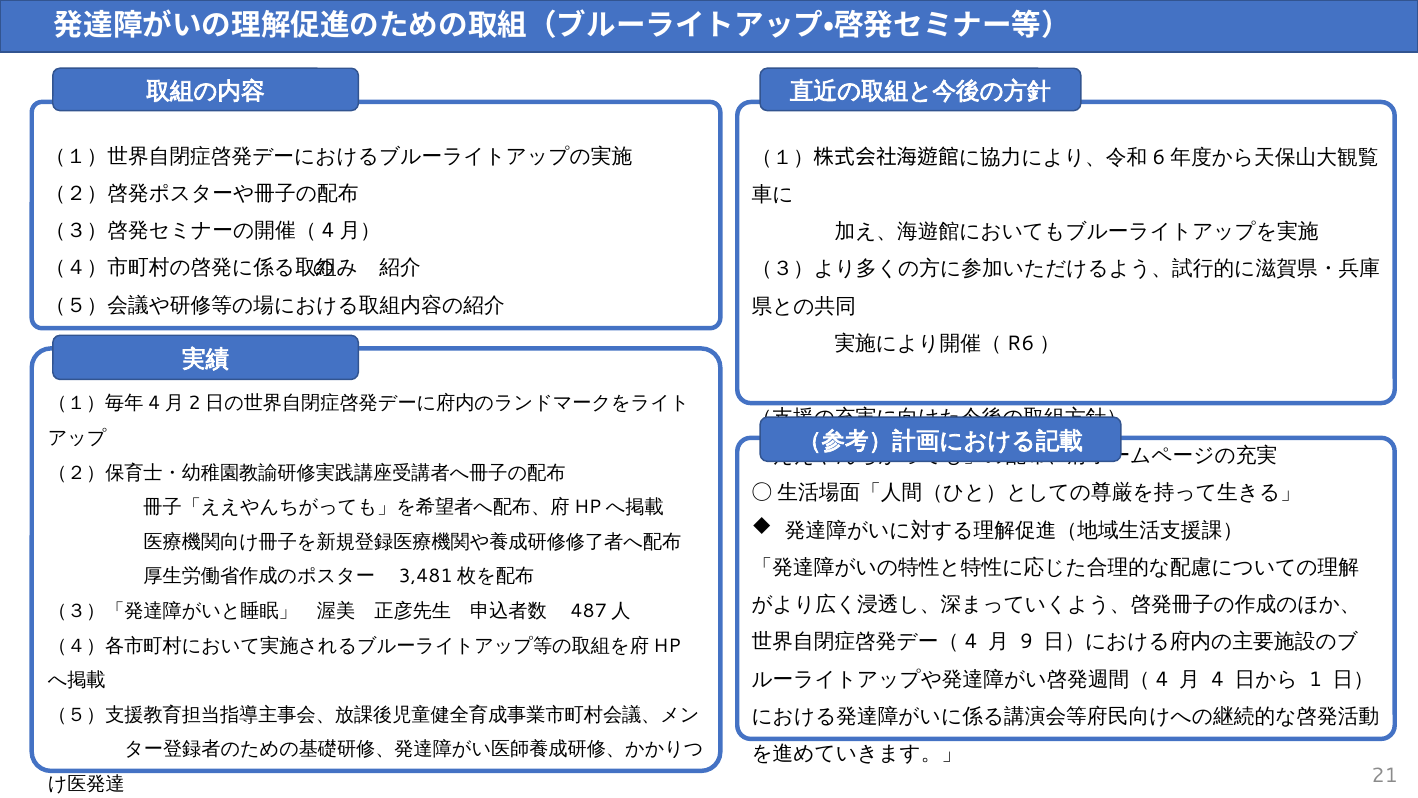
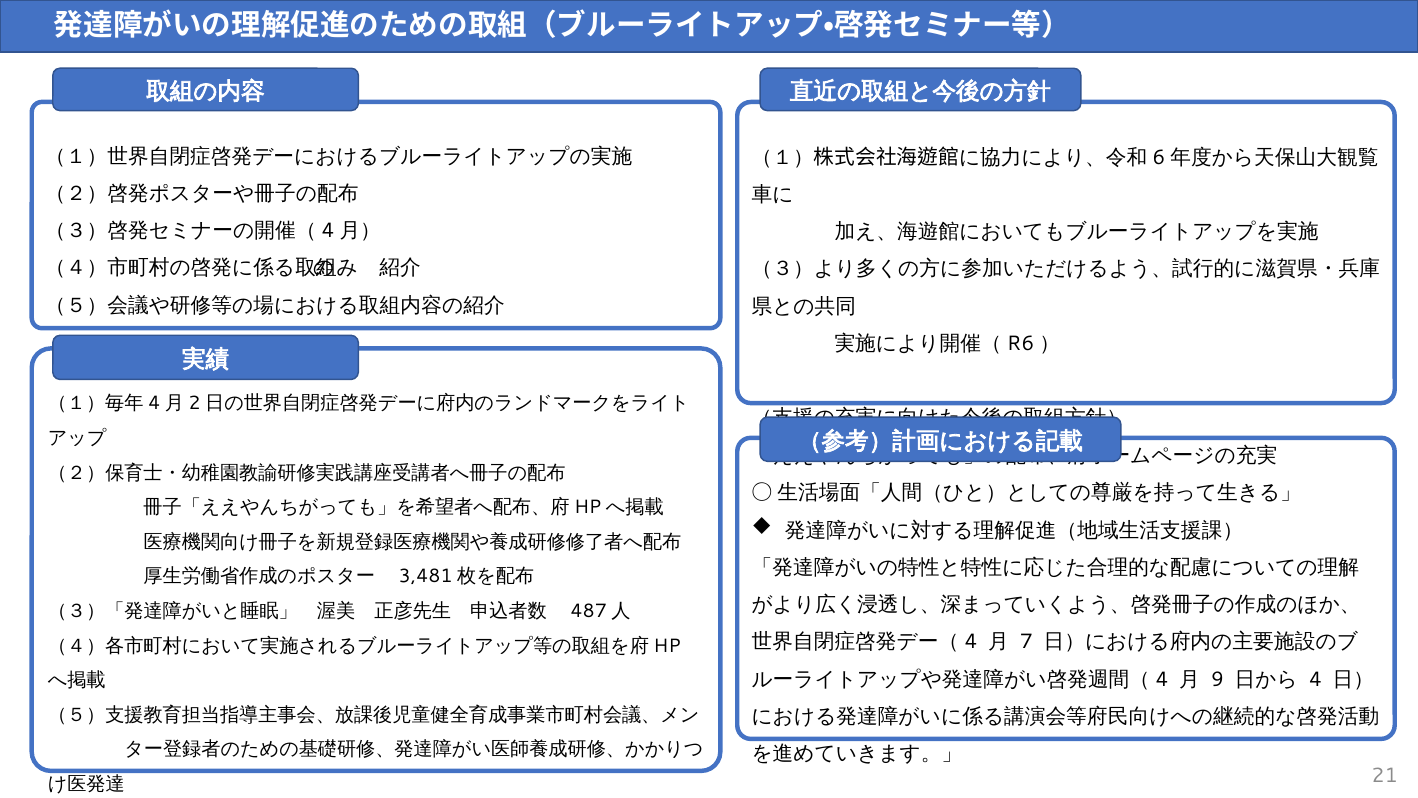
9: 9 -> 7 (1026, 642)
4: 4 -> 9 (1218, 679)
1: 1 -> 4 (1316, 679)
